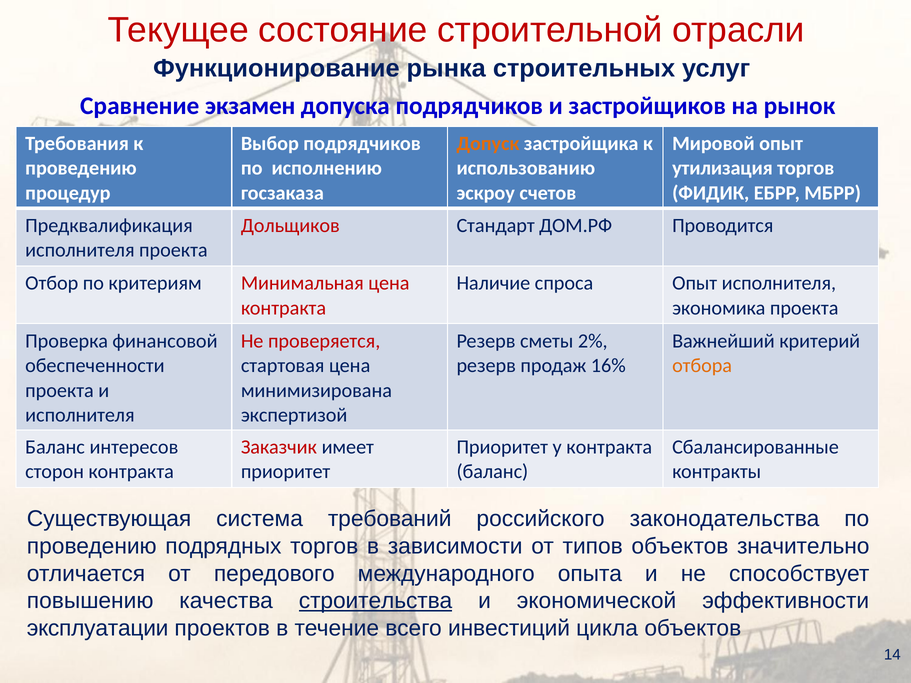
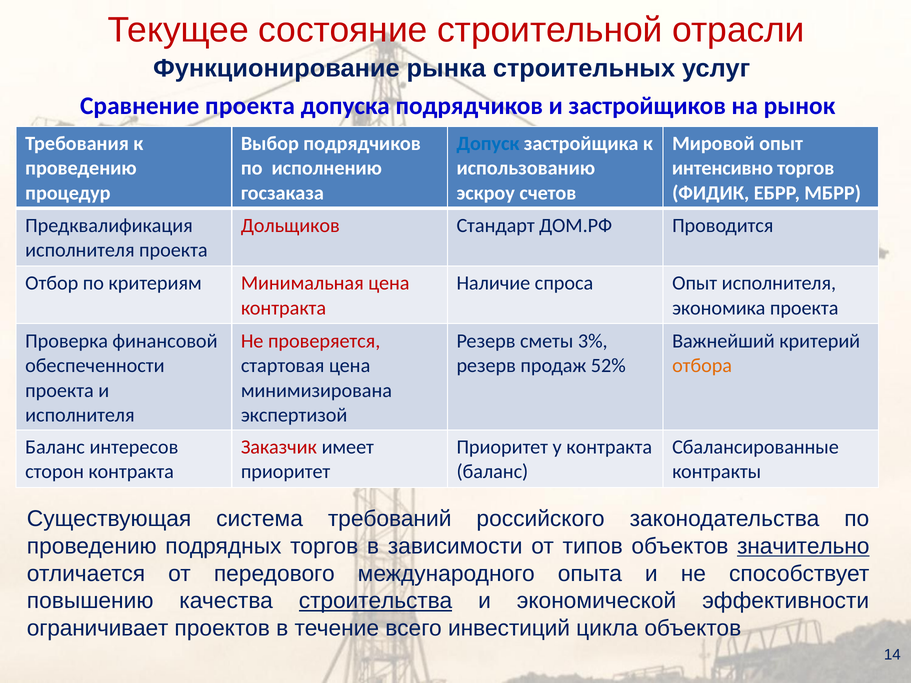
Сравнение экзамен: экзамен -> проекта (250, 106)
Допуск colour: orange -> blue (488, 144)
утилизация: утилизация -> интенсивно (722, 168)
2%: 2% -> 3% (593, 341)
16%: 16% -> 52% (608, 366)
значительно underline: none -> present (803, 546)
эксплуатации: эксплуатации -> ограничивает (98, 628)
